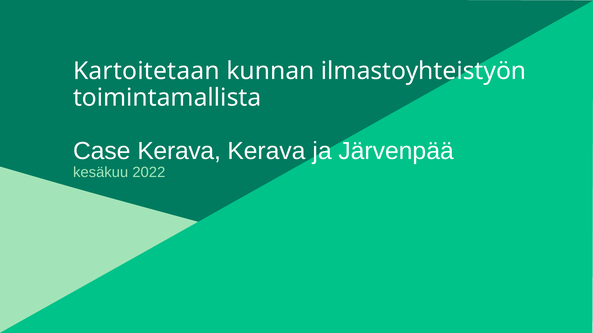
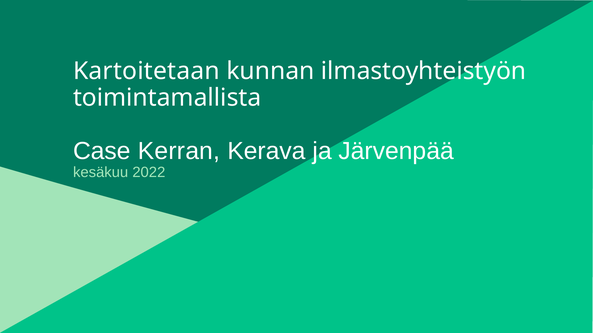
Case Kerava: Kerava -> Kerran (179, 151)
